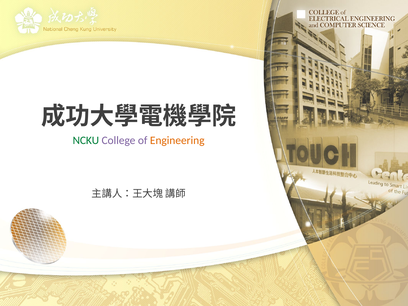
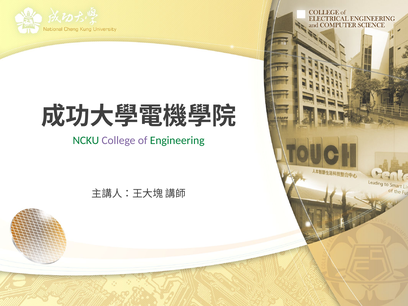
Engineering colour: orange -> green (177, 140)
